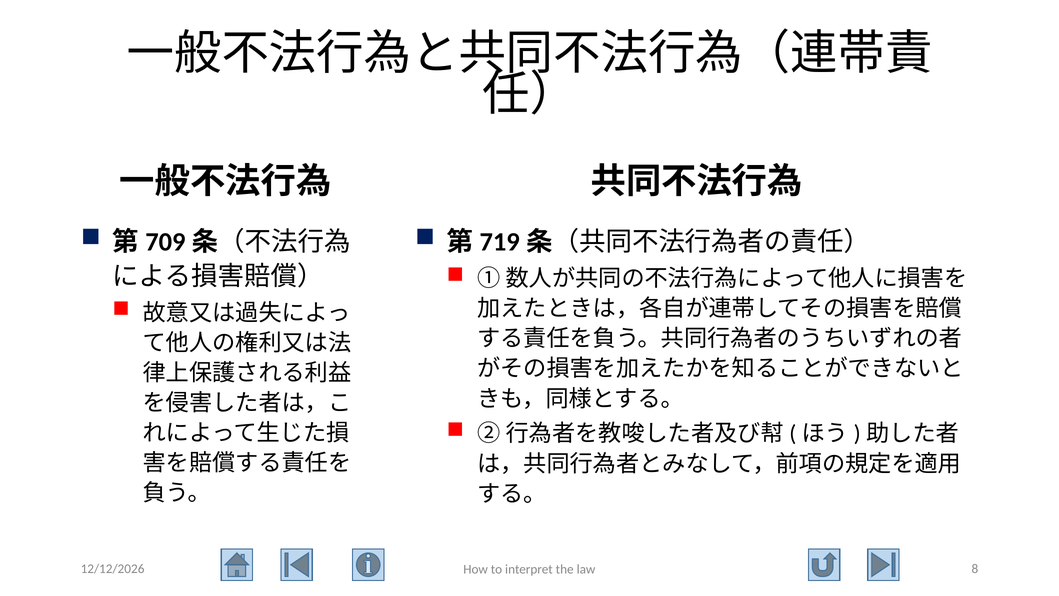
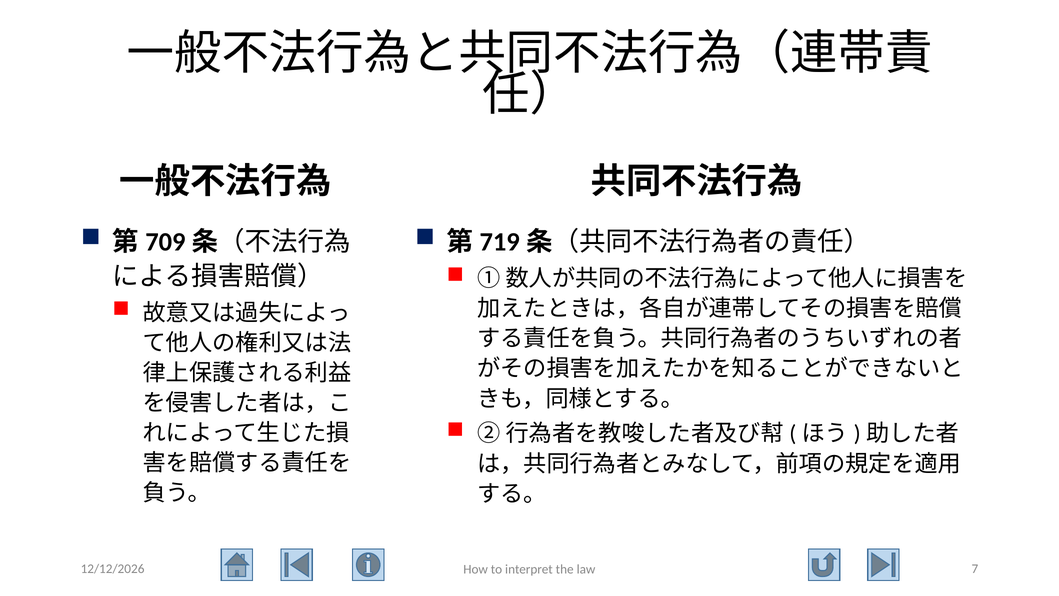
8: 8 -> 7 (975, 569)
